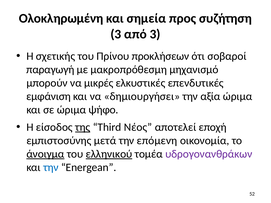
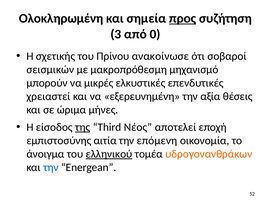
προς underline: none -> present (183, 18)
από 3: 3 -> 0 (155, 34)
προκλήσεων: προκλήσεων -> ανακοίνωσε (160, 56)
παραγωγή: παραγωγή -> σεισμικών (50, 70)
εμφάνιση: εμφάνιση -> χρειαστεί (48, 96)
δημιουργήσει: δημιουργήσει -> εξερευνημένη (142, 96)
αξία ώριμα: ώριμα -> θέσεις (238, 96)
ψήφο: ψήφο -> μήνες (103, 110)
μετά: μετά -> αιτία (105, 141)
άνοιγμα underline: present -> none (45, 154)
υδρογονανθράκων colour: purple -> orange (209, 154)
